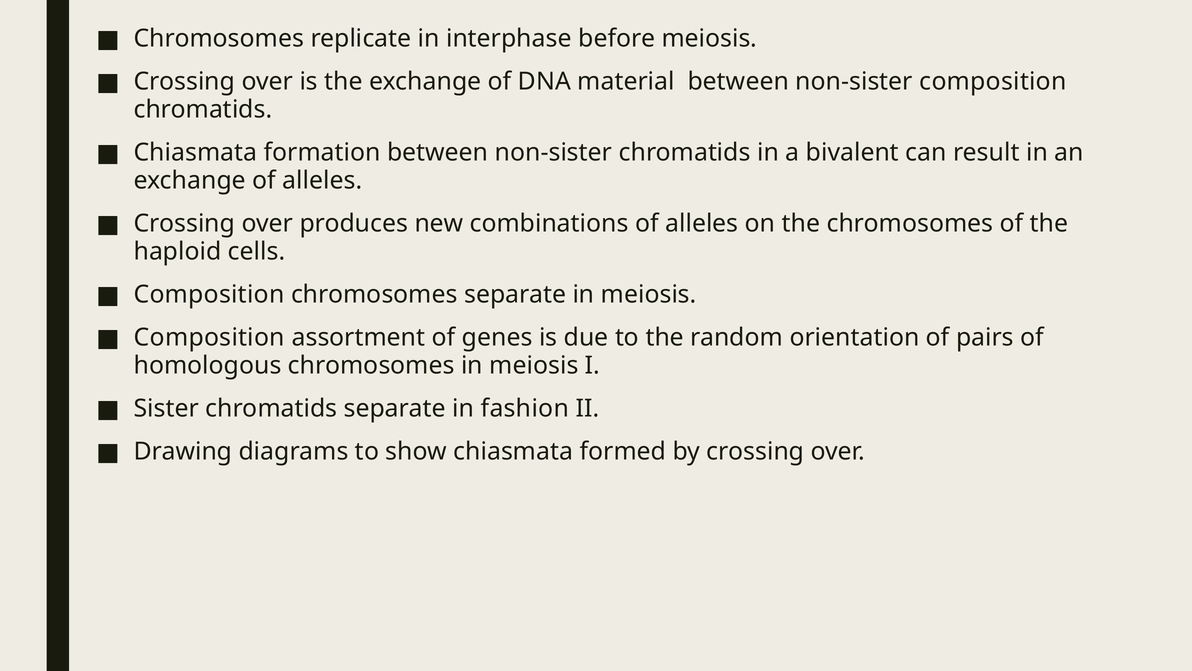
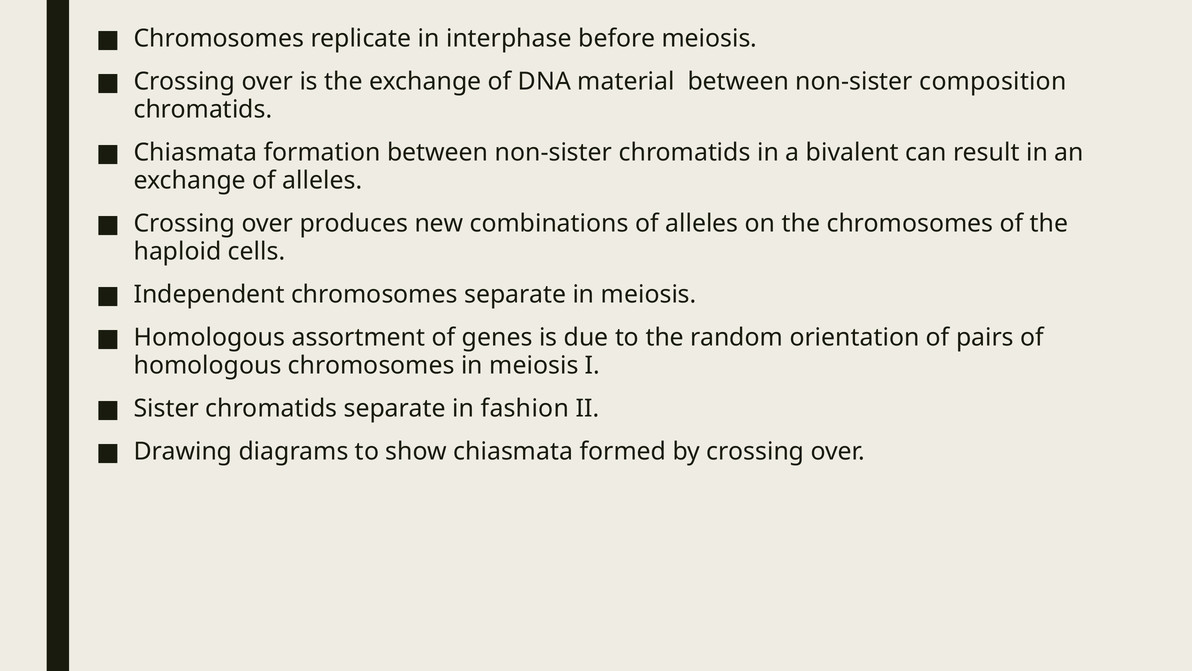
Composition: Composition -> Independent (209, 294)
Composition: Composition -> Homologous (209, 337)
